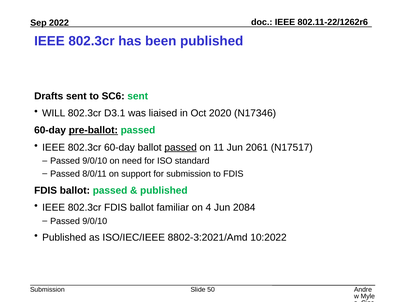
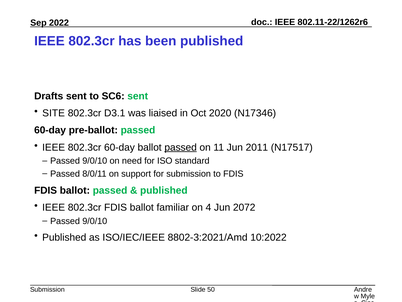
WILL: WILL -> SITE (54, 113)
pre-ballot underline: present -> none (93, 130)
2061: 2061 -> 2011 (257, 147)
2084: 2084 -> 2072 (244, 207)
